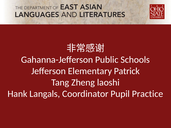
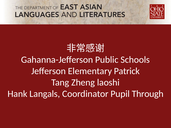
Practice: Practice -> Through (148, 94)
